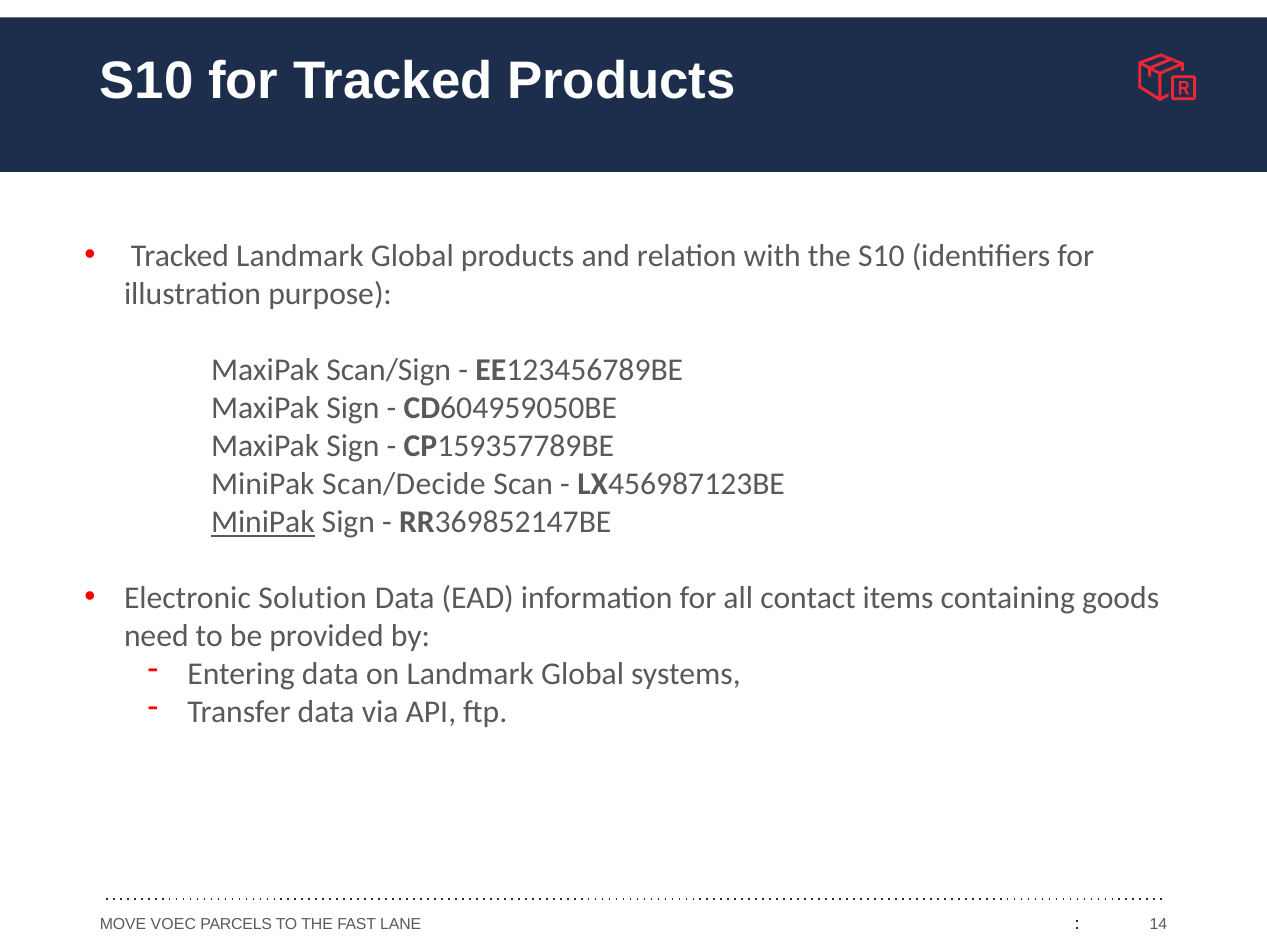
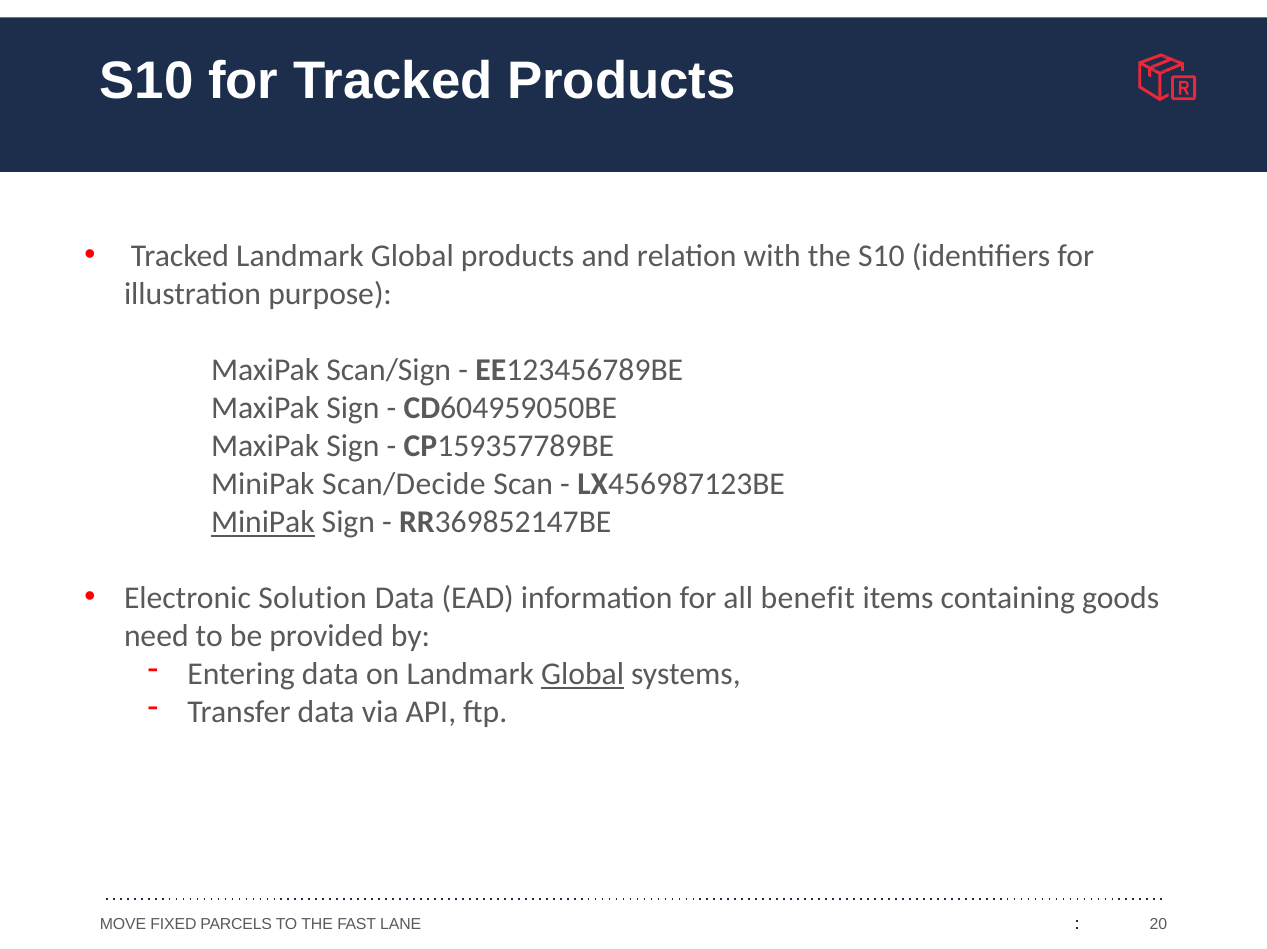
contact: contact -> benefit (808, 598)
Global underline: none -> present (583, 674)
VOEC: VOEC -> FIXED (173, 924)
14: 14 -> 20 (1158, 924)
